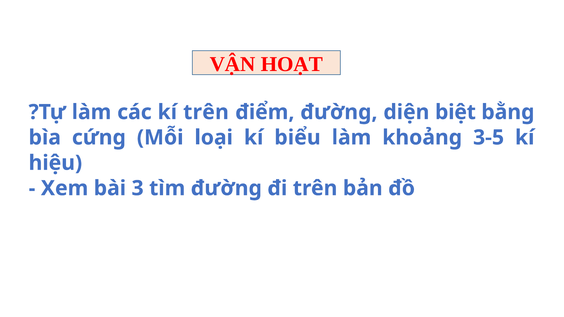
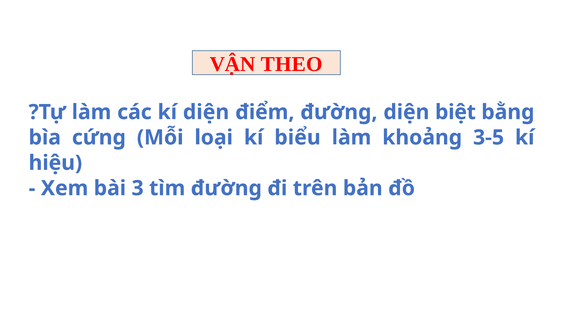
HOẠT: HOẠT -> THEO (292, 64)
kí trên: trên -> diện (206, 112)
